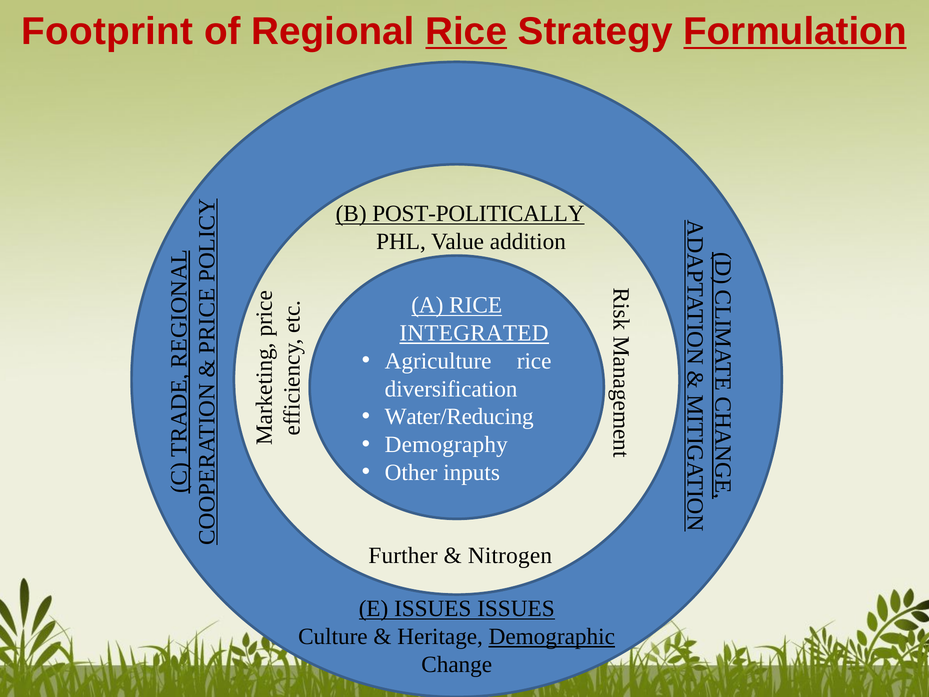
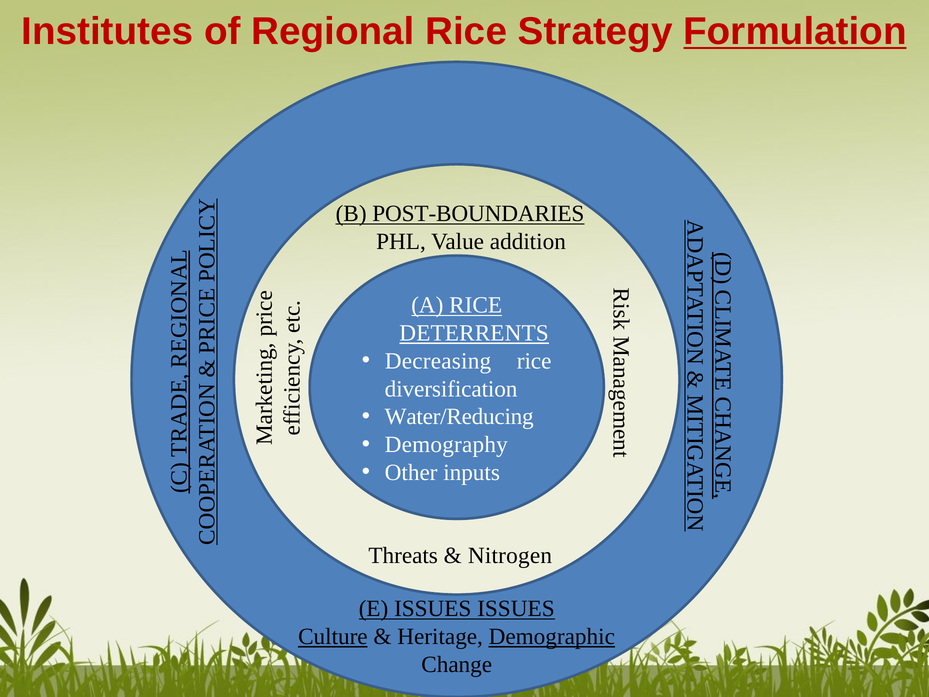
Footprint: Footprint -> Institutes (107, 31)
Rice underline: present -> none (466, 31)
POST-POLITICALLY: POST-POLITICALLY -> POST-BOUNDARIES (478, 214)
INTEGRATED: INTEGRATED -> DETERRENTS (474, 333)
Agriculture: Agriculture -> Decreasing (438, 361)
Further: Further -> Threats (403, 555)
Culture underline: none -> present (333, 636)
